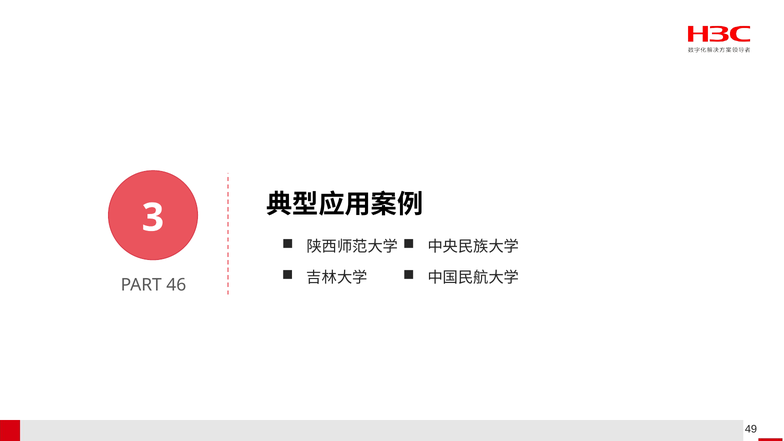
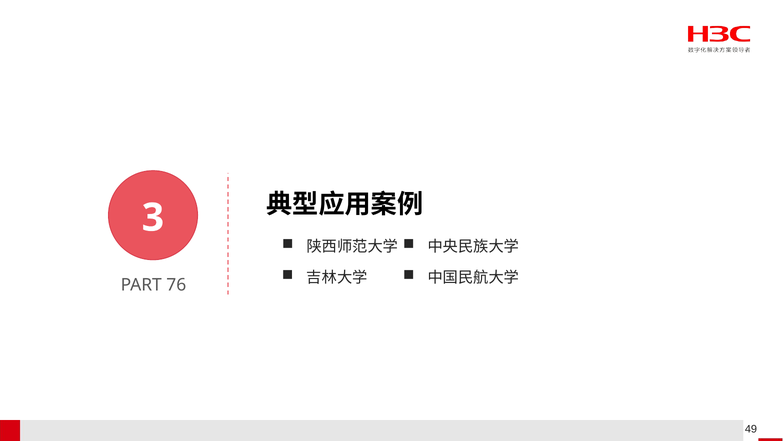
46: 46 -> 76 (176, 285)
